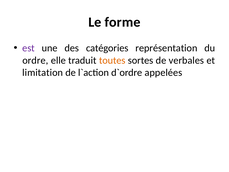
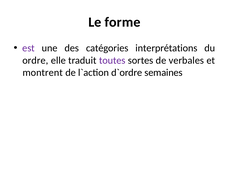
représentation: représentation -> interprétations (166, 48)
toutes colour: orange -> purple (112, 60)
limitation: limitation -> montrent (43, 72)
appelées: appelées -> semaines (164, 72)
